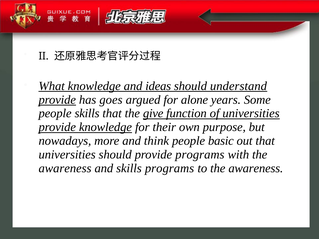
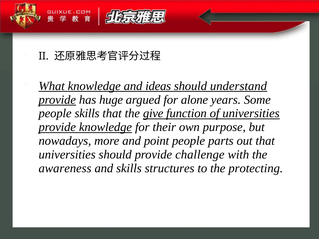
goes: goes -> huge (111, 100)
think: think -> point (157, 141)
basic: basic -> parts (221, 141)
provide programs: programs -> challenge (200, 155)
skills programs: programs -> structures (170, 168)
to the awareness: awareness -> protecting (256, 168)
